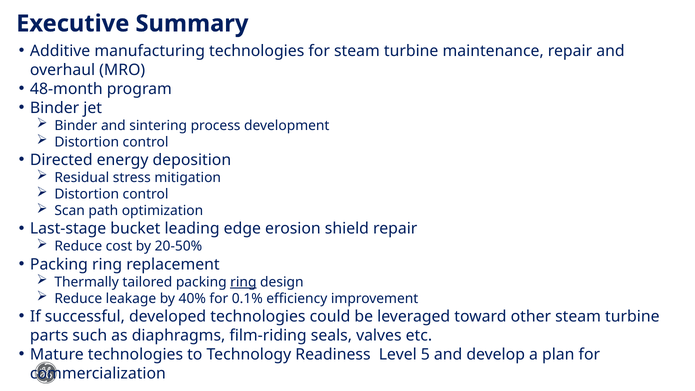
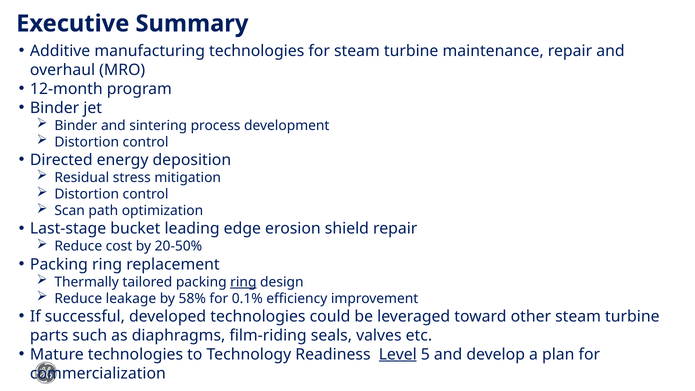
48-month: 48-month -> 12-month (66, 89)
40%: 40% -> 58% (192, 298)
Level underline: none -> present (398, 354)
